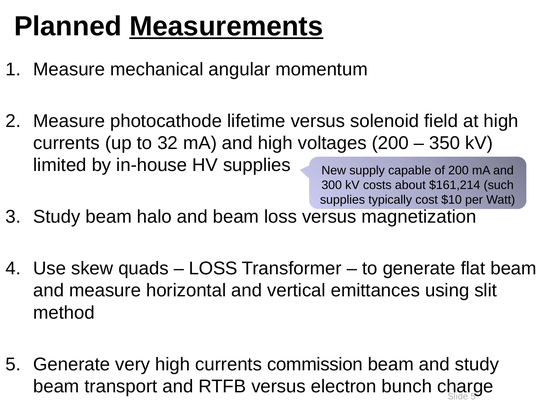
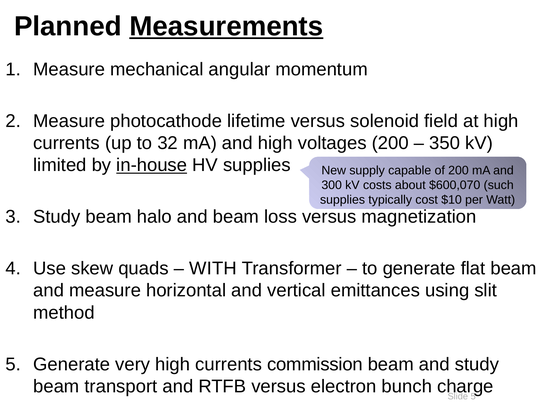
in-house underline: none -> present (152, 165)
$161,214: $161,214 -> $600,070 (455, 185)
LOSS: LOSS -> WITH (213, 269)
